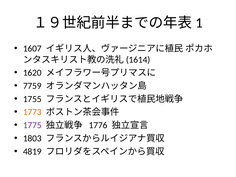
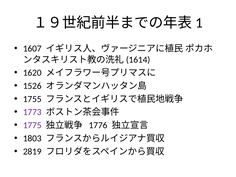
7759: 7759 -> 1526 (32, 86)
1773 colour: orange -> purple (32, 112)
4819: 4819 -> 2819 (32, 151)
